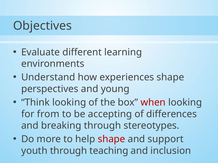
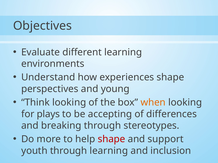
when colour: red -> orange (153, 103)
from: from -> plays (48, 114)
through teaching: teaching -> learning (109, 151)
